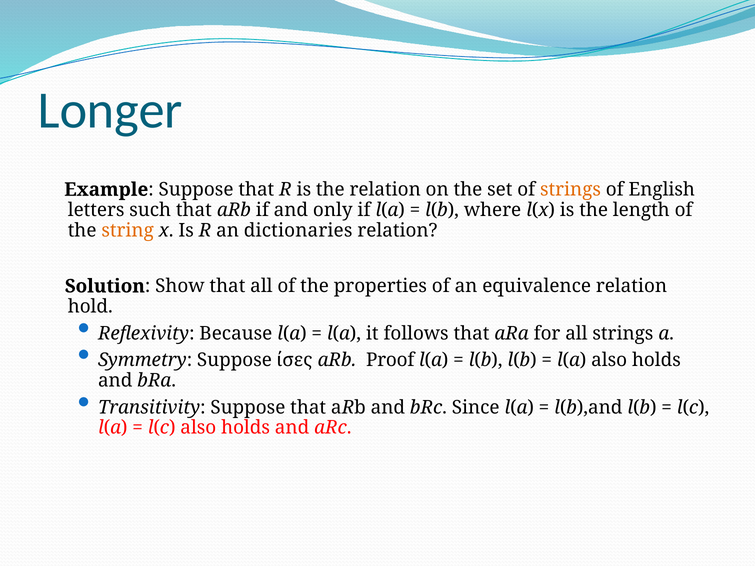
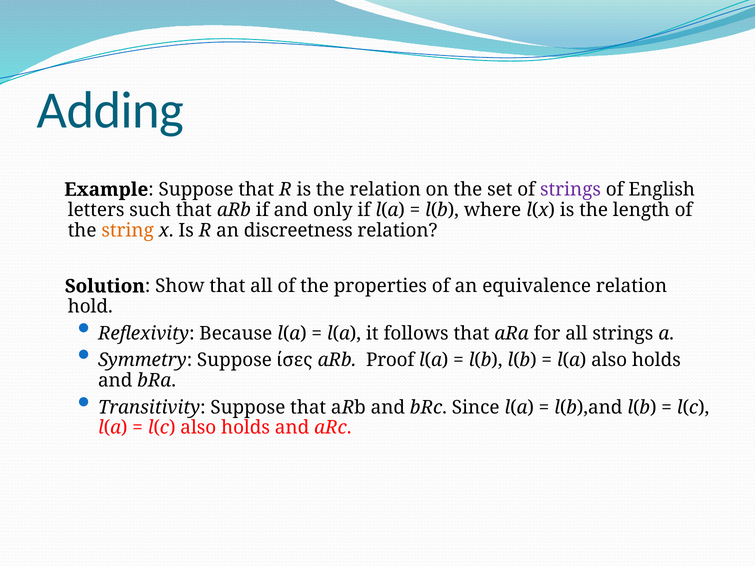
Longer: Longer -> Adding (110, 111)
strings colour: orange -> purple (571, 190)
dictionaries: dictionaries -> discreetness (298, 230)
